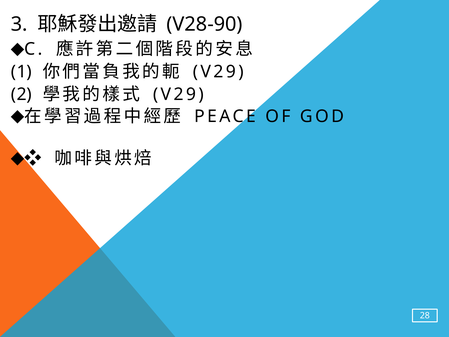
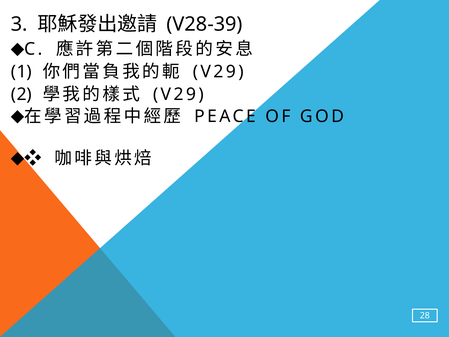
V28-90: V28-90 -> V28-39 (205, 24)
